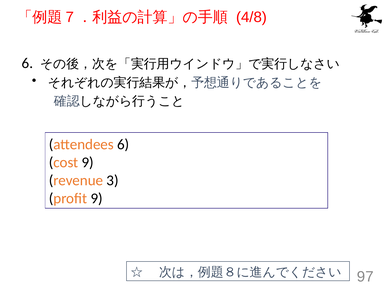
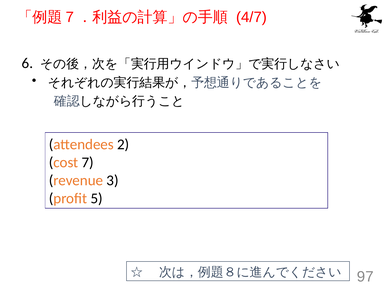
4/8: 4/8 -> 4/7 (251, 17)
attendees 6: 6 -> 2 (123, 145)
cost 9: 9 -> 7 (88, 163)
profit 9: 9 -> 5 (97, 199)
